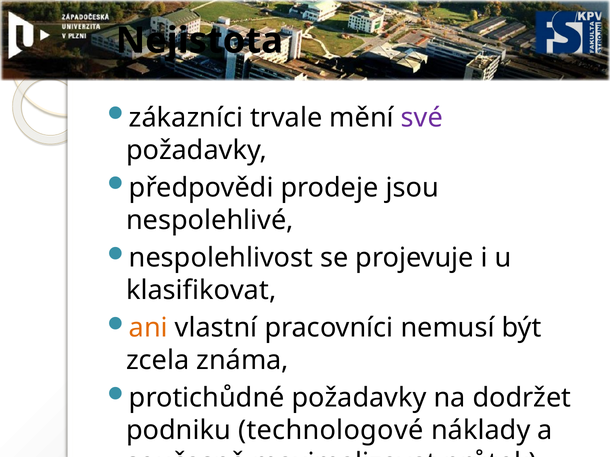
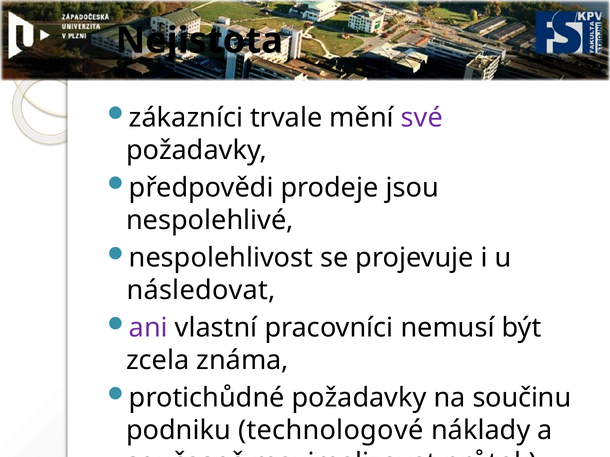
klasifikovat: klasifikovat -> následovat (201, 291)
ani colour: orange -> purple (148, 328)
dodržet: dodržet -> součinu (522, 398)
